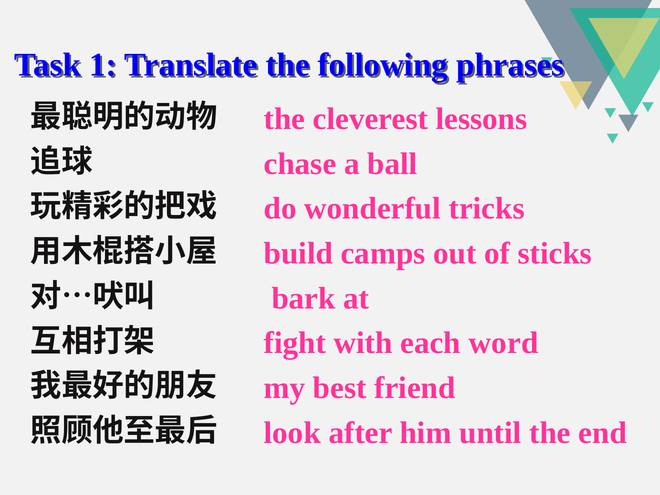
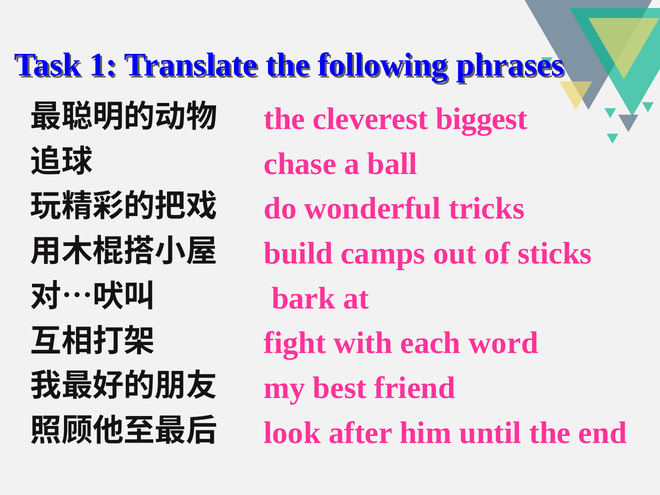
lessons: lessons -> biggest (482, 119)
